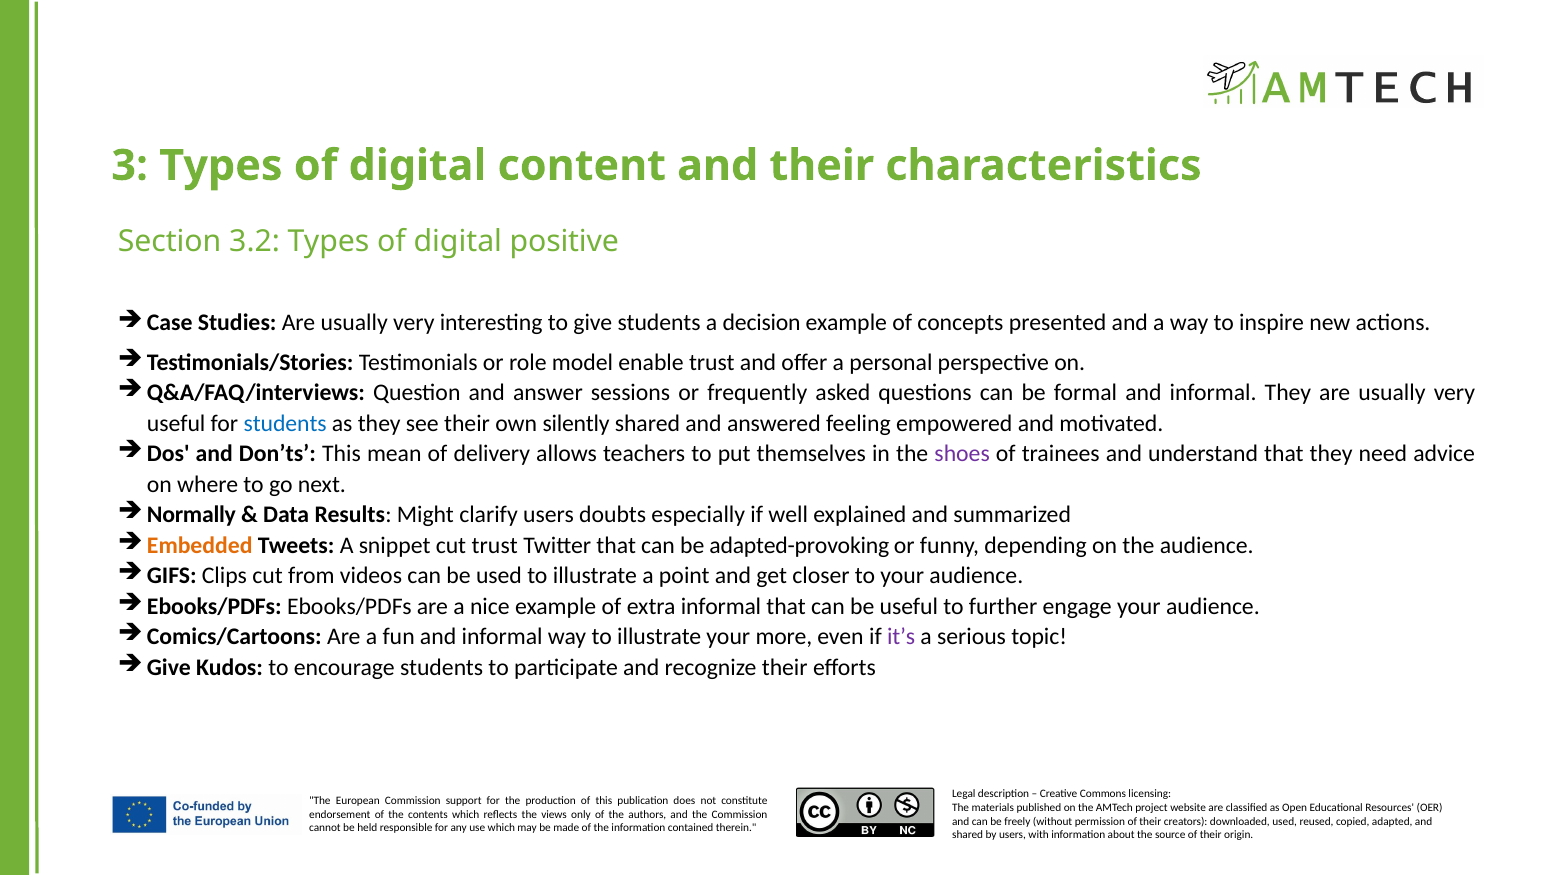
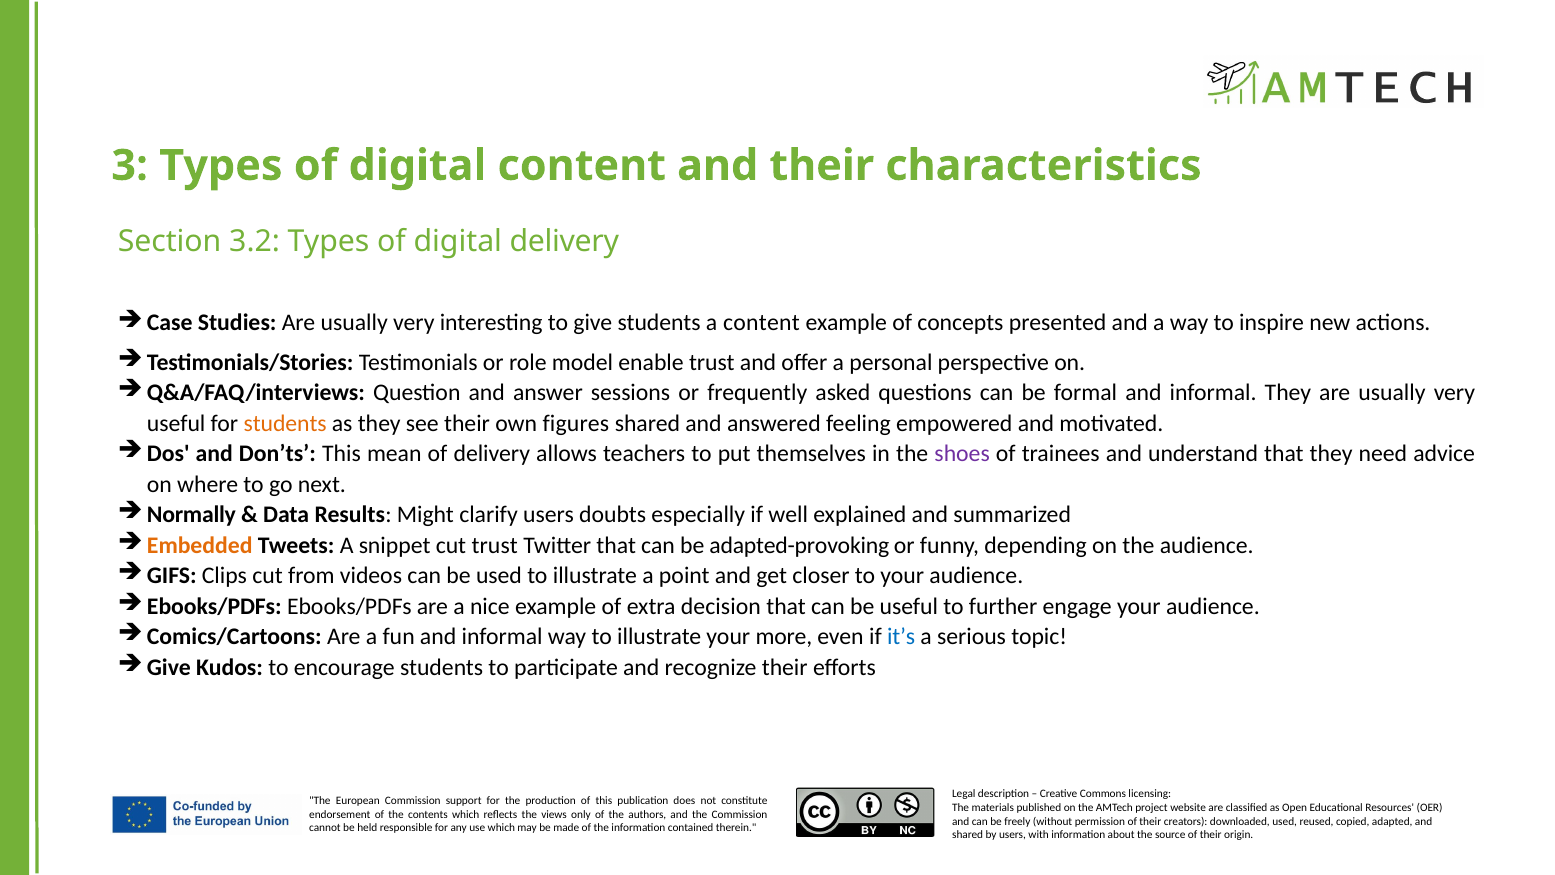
digital positive: positive -> delivery (564, 241)
a decision: decision -> content (761, 323)
students colour: blue -> orange (285, 423)
silently: silently -> figures (576, 423)
extra informal: informal -> decision (721, 606)
it’s colour: purple -> blue (901, 637)
